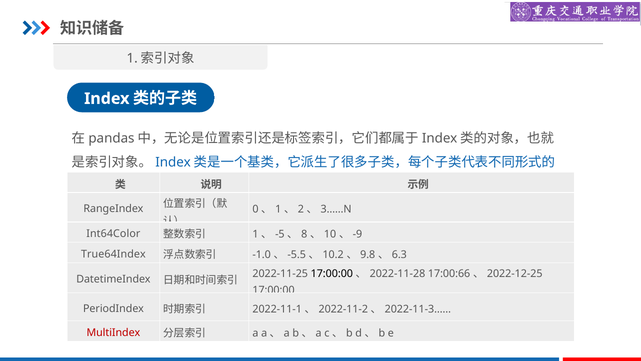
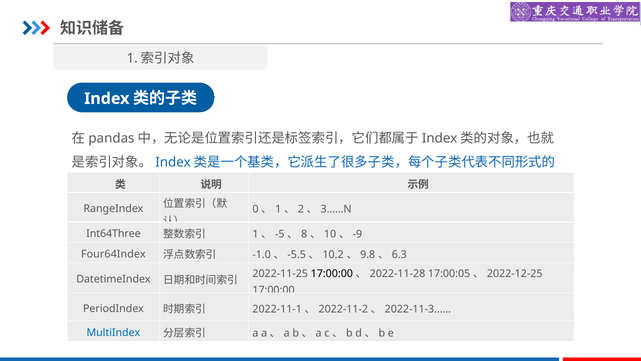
Int64Color: Int64Color -> Int64Three (113, 234)
True64Index: True64Index -> Four64Index (113, 254)
17:00:66: 17:00:66 -> 17:00:05 (449, 274)
MultiIndex colour: red -> blue (113, 332)
